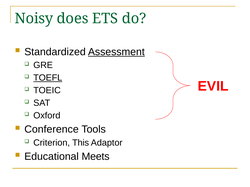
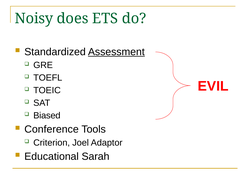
TOEFL underline: present -> none (48, 78)
Oxford: Oxford -> Biased (47, 116)
This: This -> Joel (81, 143)
Meets: Meets -> Sarah (96, 157)
